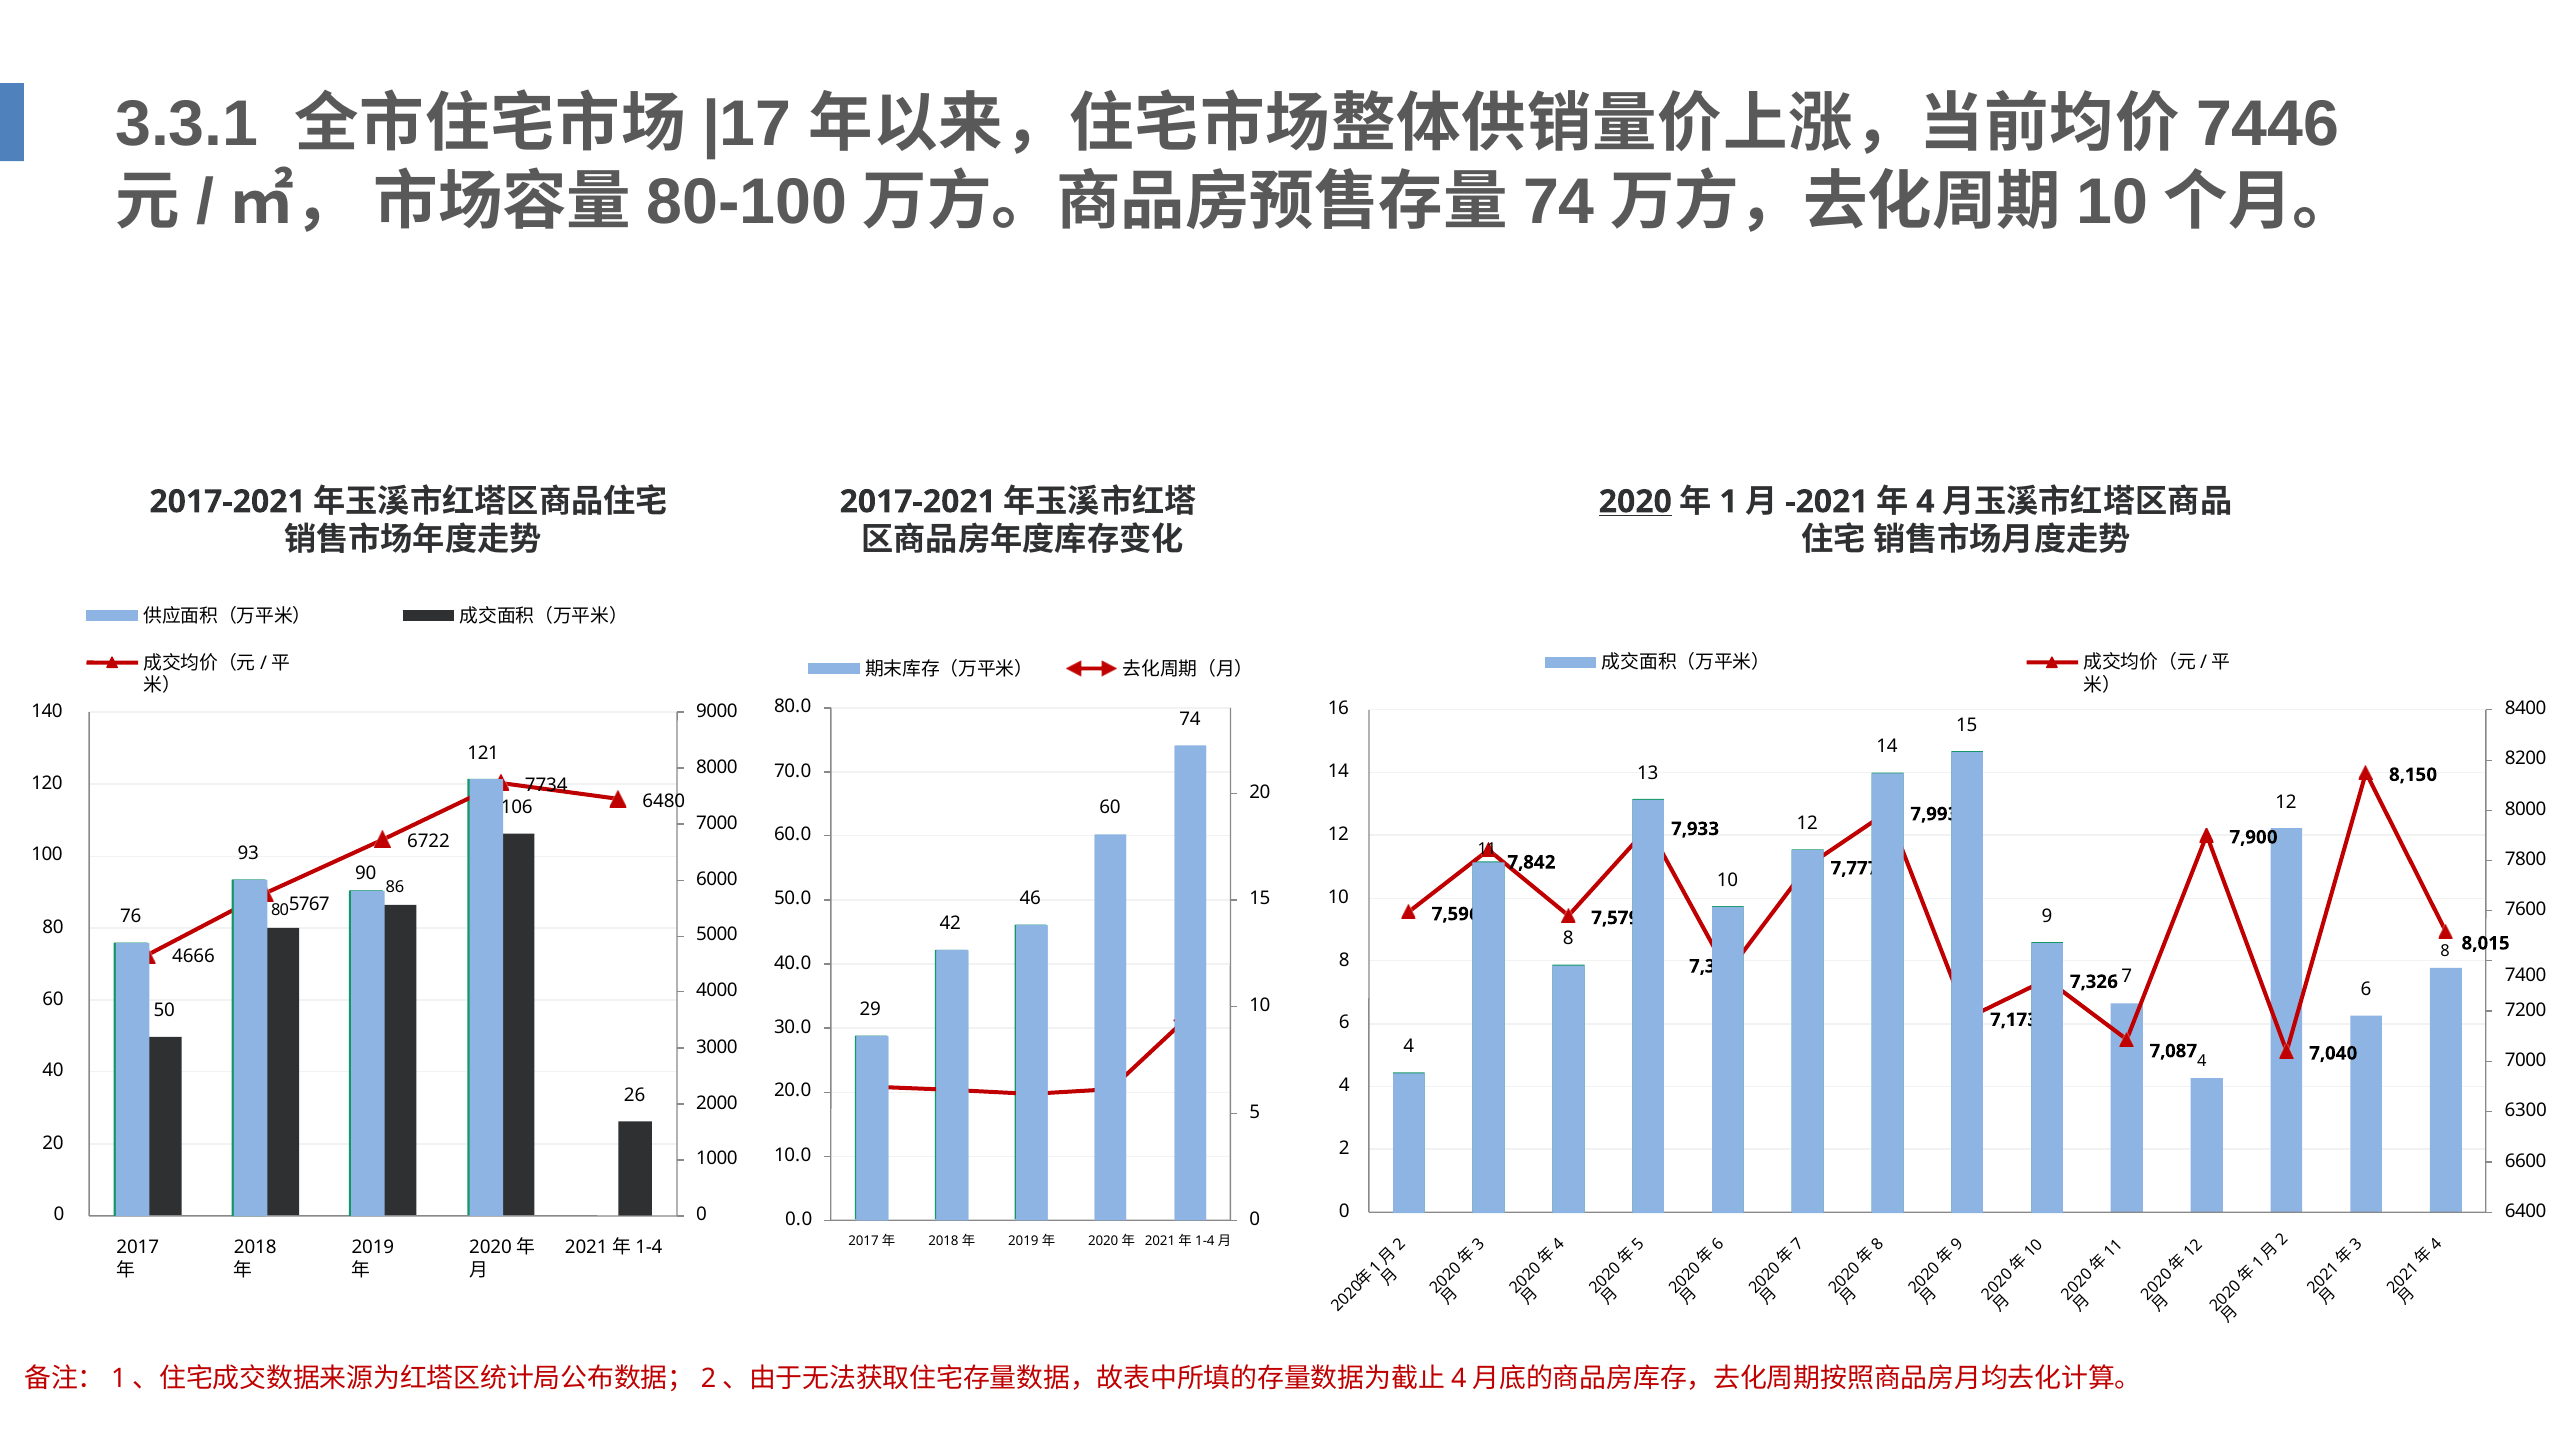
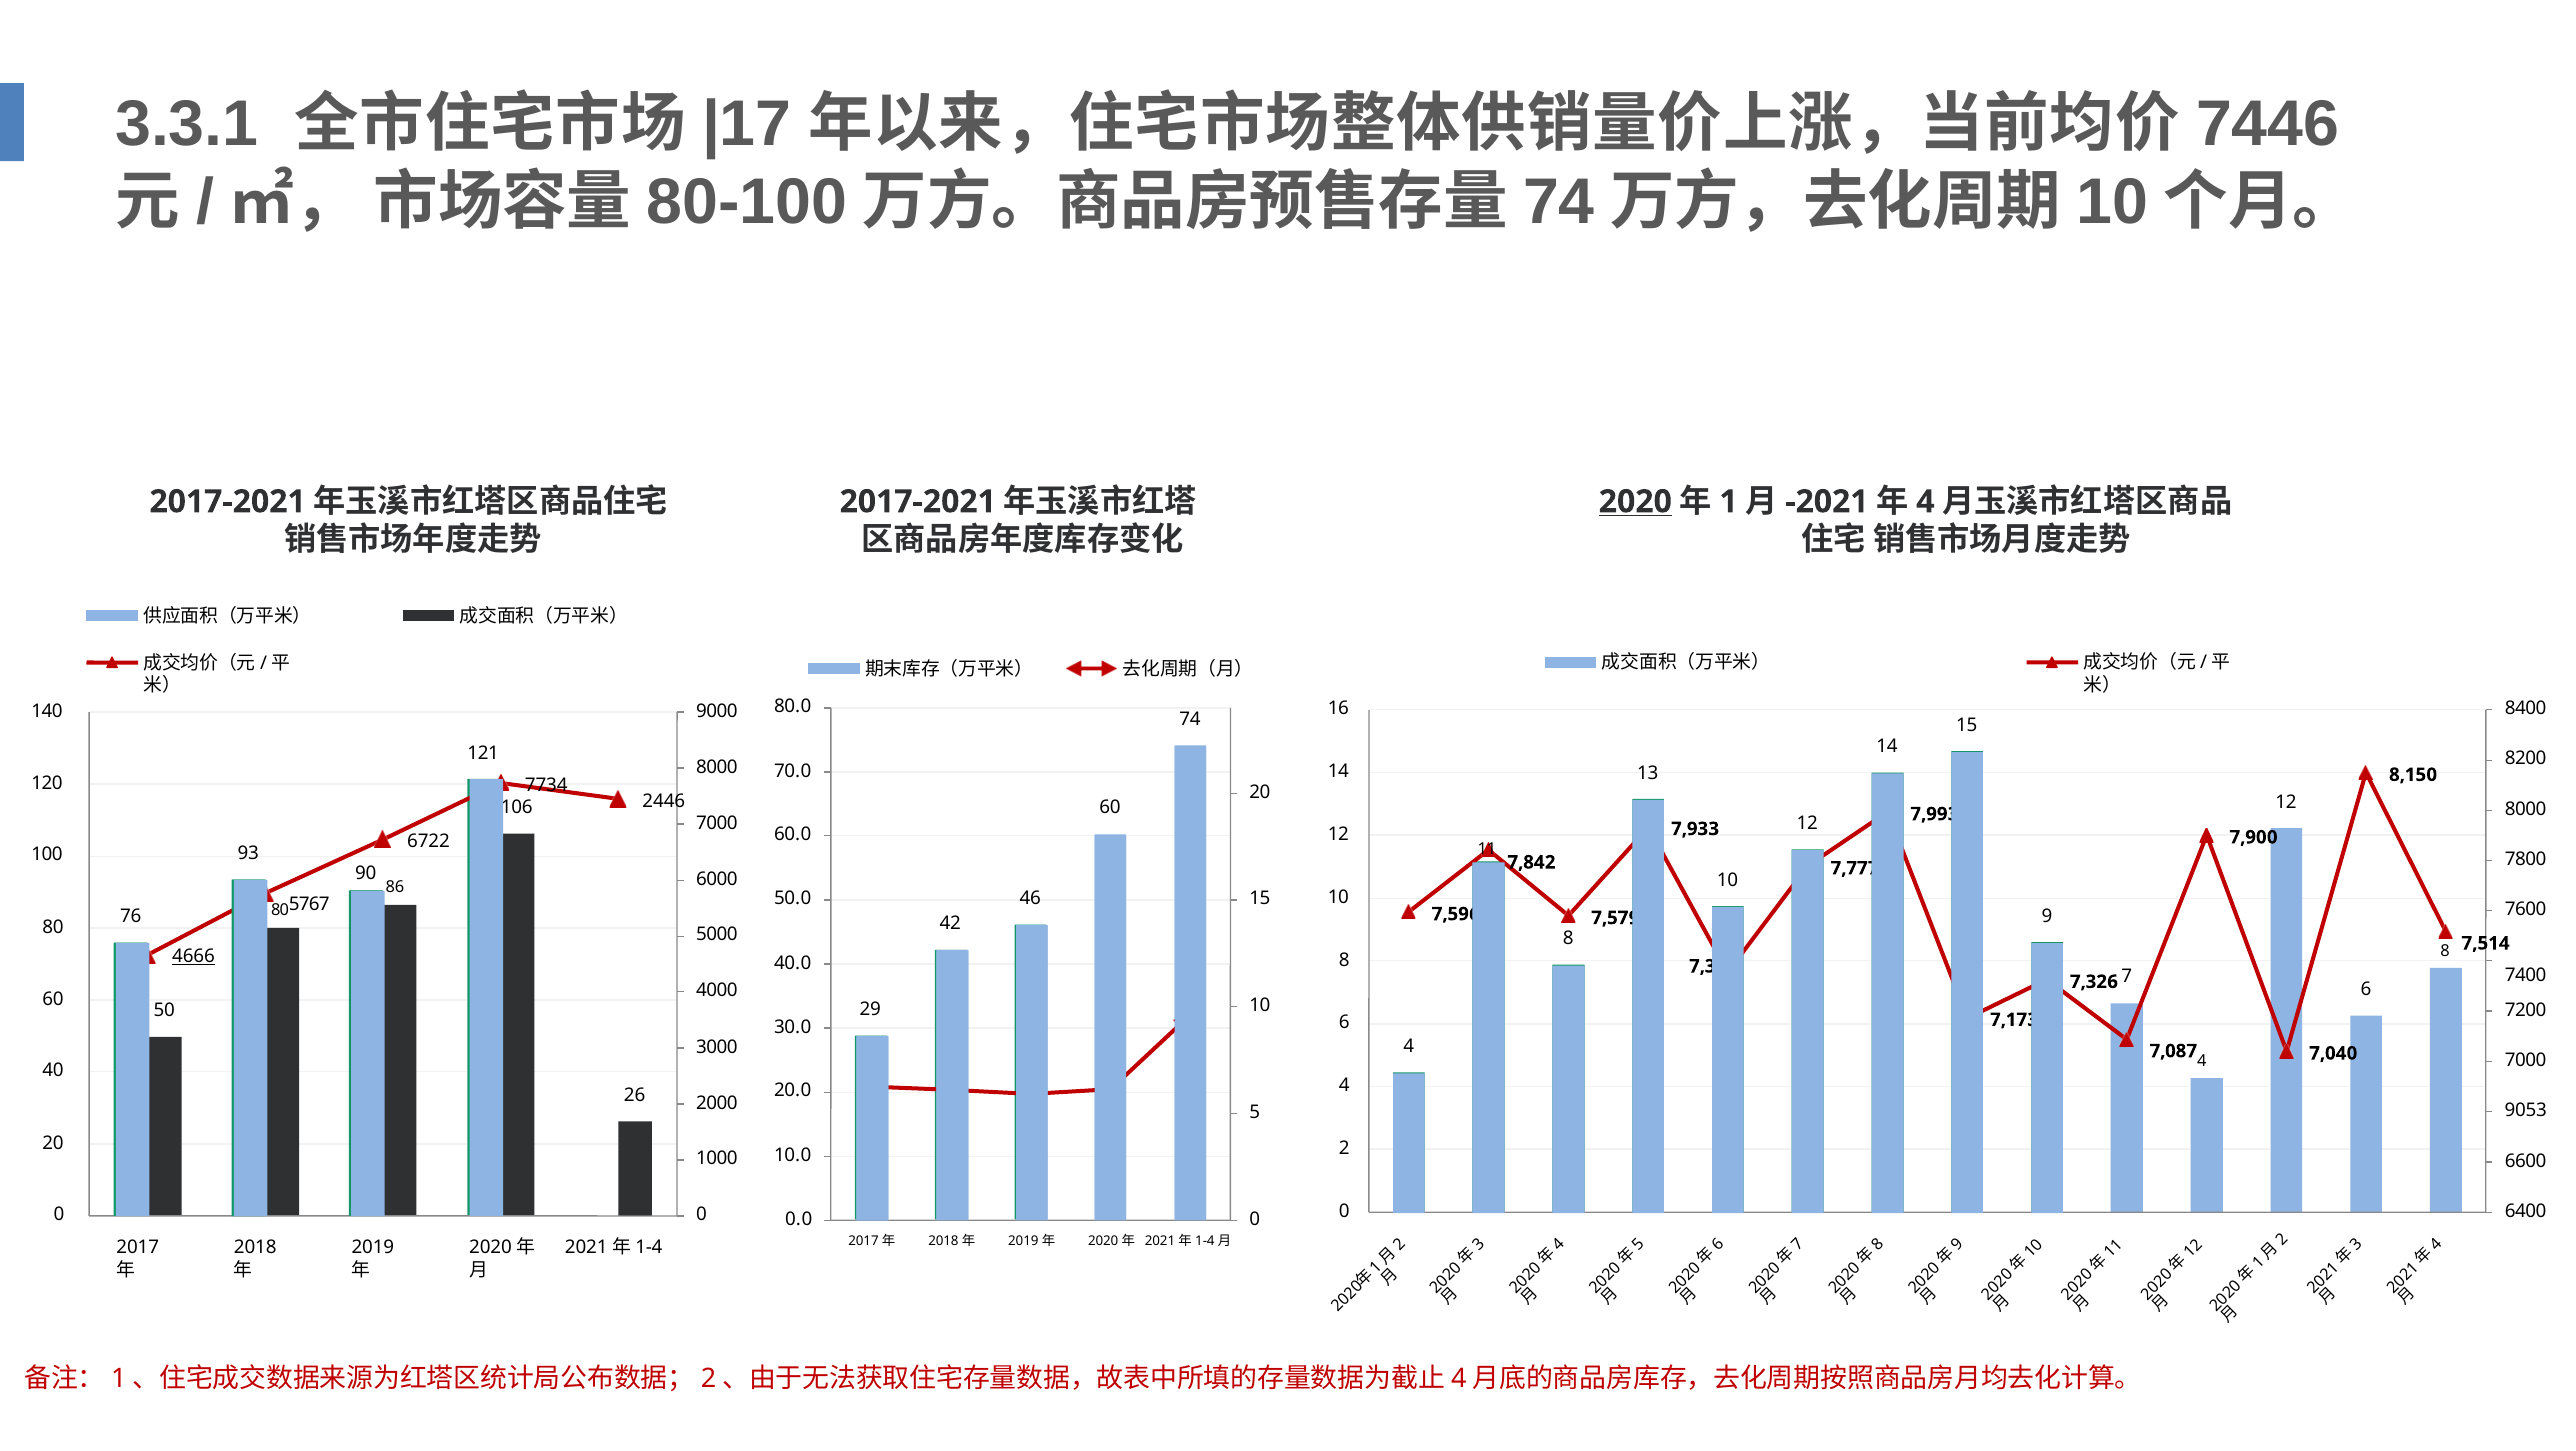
6480: 6480 -> 2446 (664, 801)
8,015: 8,015 -> 7,514 (2486, 943)
4666 underline: none -> present (193, 956)
6300: 6300 -> 9053 (2526, 1110)
